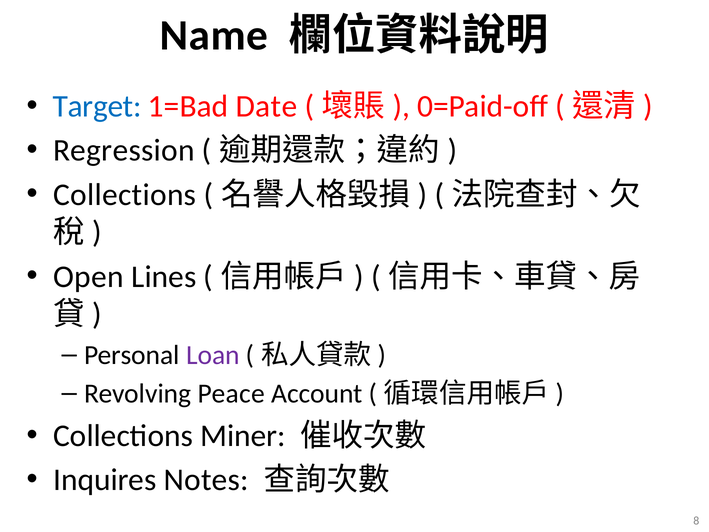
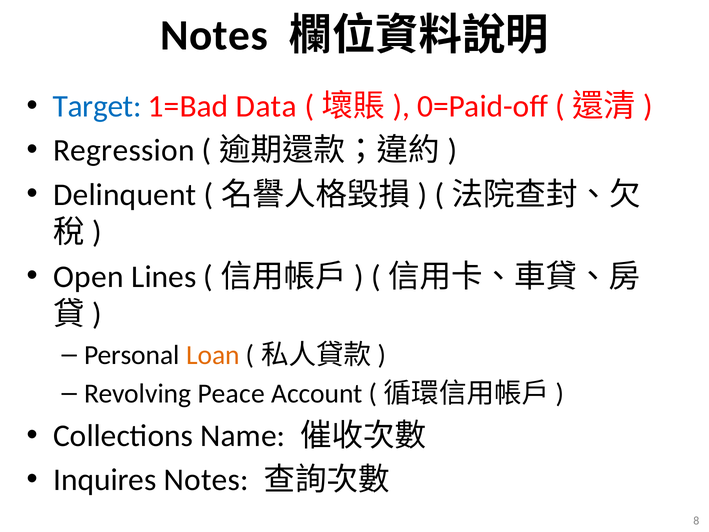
Name: Name -> Notes (214, 35)
Date: Date -> Data (266, 106)
Collections: Collections -> Delinquent (125, 195)
Loan colour: purple -> orange (213, 355)
Miner: Miner -> Name (243, 436)
